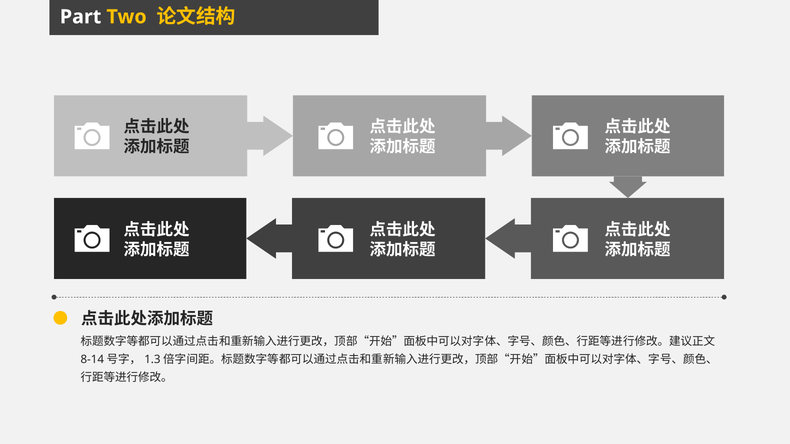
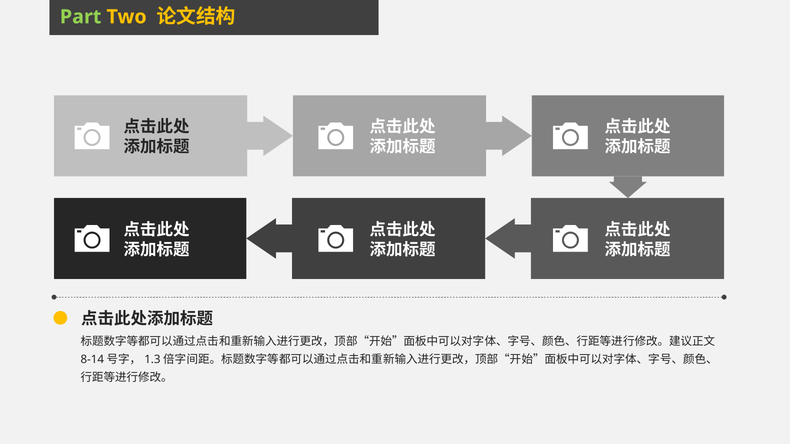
Part colour: white -> light green (81, 17)
